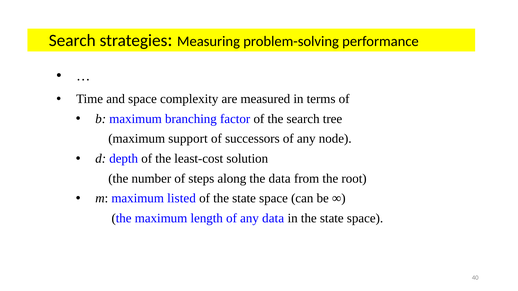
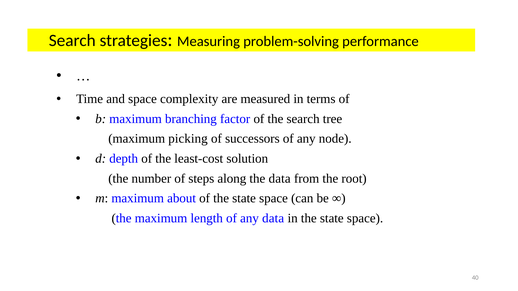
support: support -> picking (188, 139)
listed: listed -> about (182, 199)
